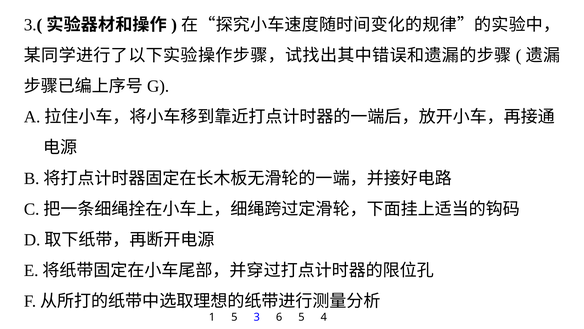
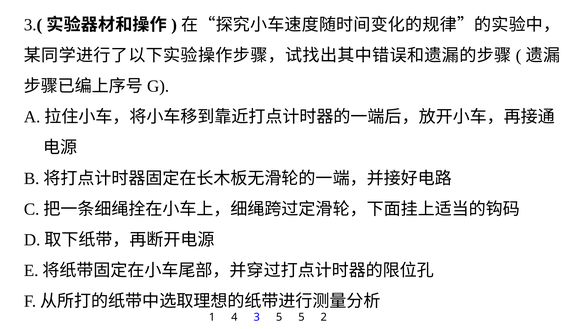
1 5: 5 -> 4 (234, 317)
3 6: 6 -> 5 (279, 317)
4: 4 -> 2 (324, 317)
